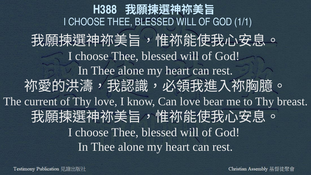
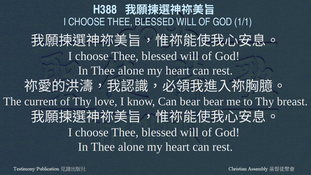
Can love: love -> bear (190, 101)
